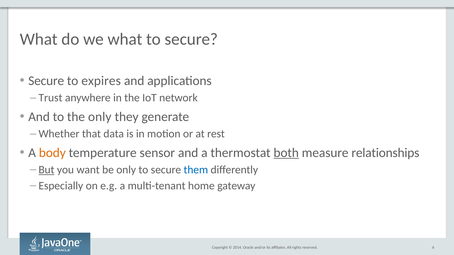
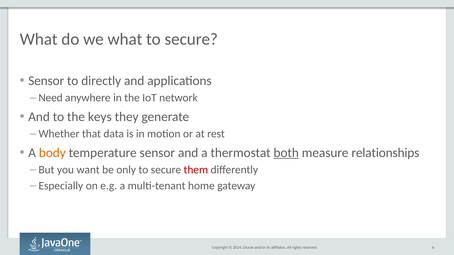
Secure: Secure -> Sensor (46, 81)
expires: expires -> directly (101, 81)
Trust: Trust -> Need (51, 98)
the only: only -> keys (100, 117)
But underline: present -> none (46, 170)
them colour: blue -> red (196, 170)
